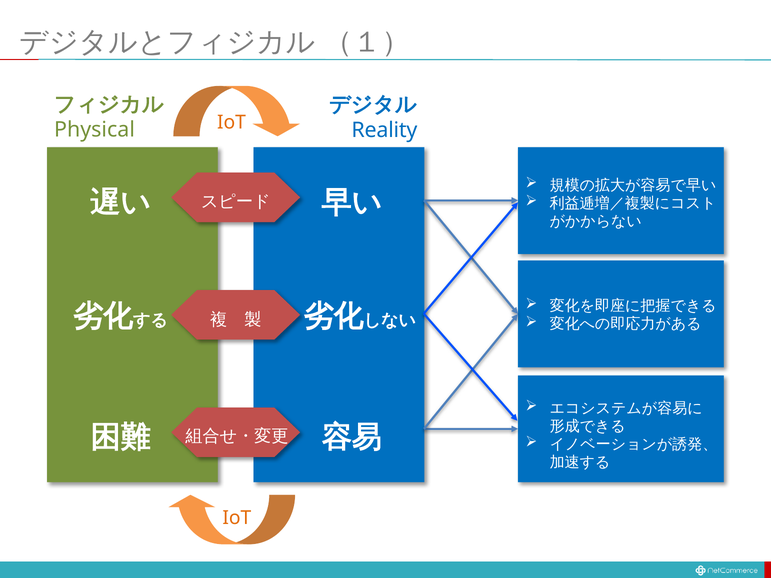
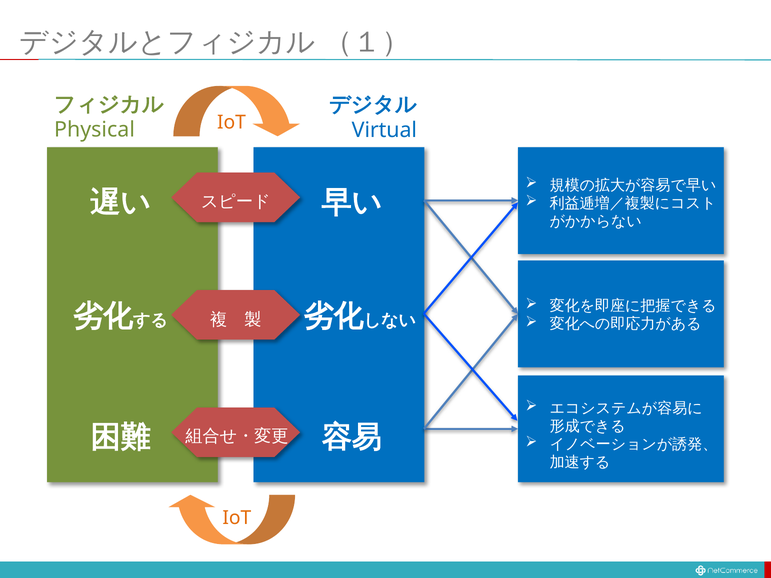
Reality: Reality -> Virtual (384, 130)
